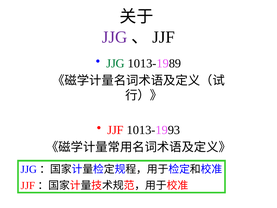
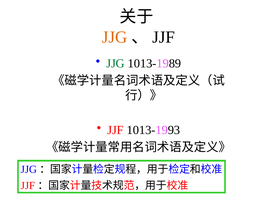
JJG colour: purple -> orange (115, 37)
